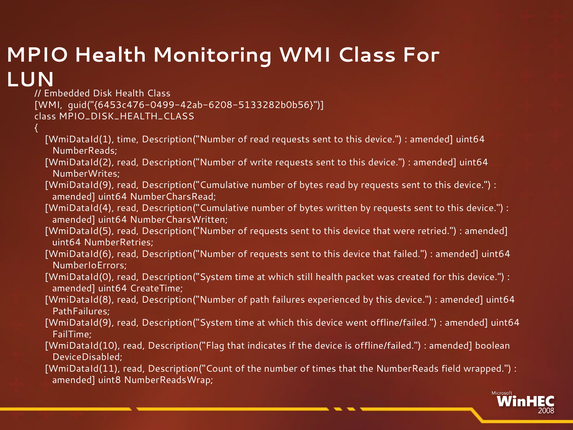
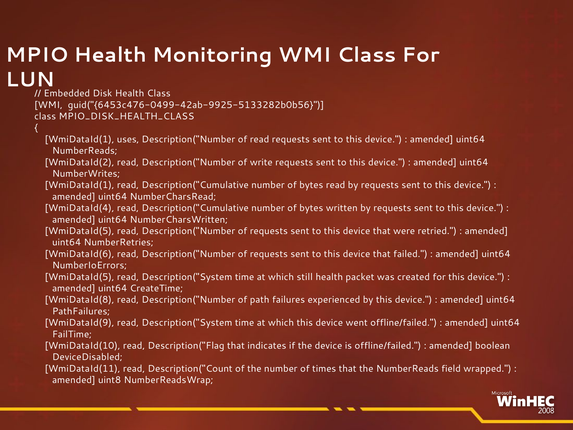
guid("{6453c476-0499-42ab-6208-5133282b0b56: guid("{6453c476-0499-42ab-6208-5133282b0b56 -> guid("{6453c476-0499-42ab-9925-5133282b0b56 (196, 105)
WmiDataId(1 time: time -> uses (128, 139)
WmiDataId(9: WmiDataId(9 -> WmiDataId(1 (80, 185)
WmiDataId(0: WmiDataId(0 -> WmiDataId(5 (80, 277)
